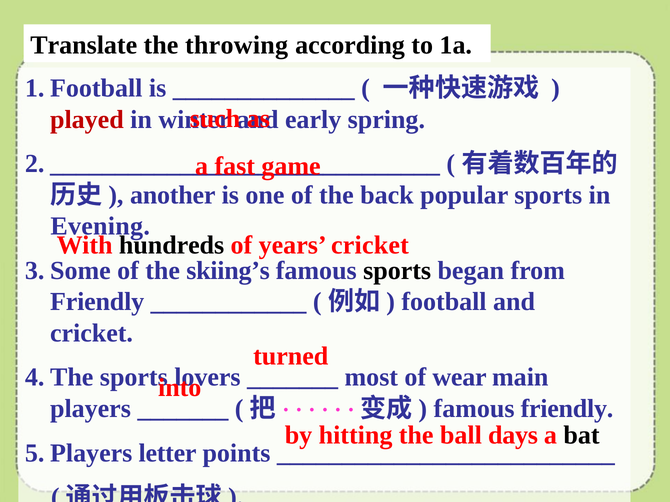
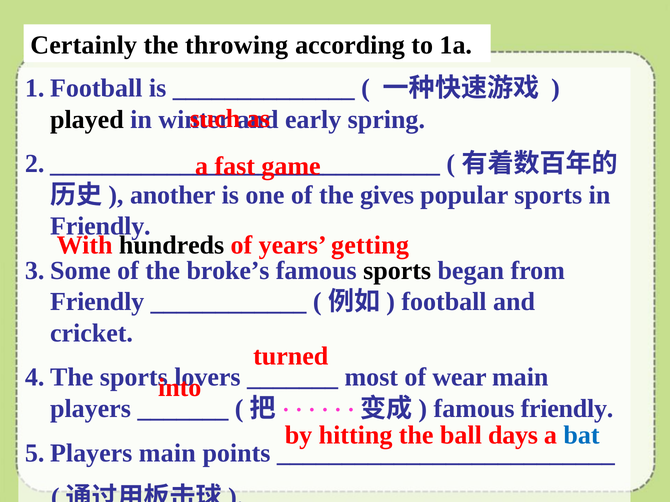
Translate: Translate -> Certainly (84, 45)
played colour: red -> black (87, 120)
back: back -> gives (387, 195)
Evening: Evening -> Friendly (100, 227)
years cricket: cricket -> getting (370, 246)
skiing’s: skiing’s -> broke’s (228, 271)
bat colour: black -> blue (581, 436)
letter: letter -> main (167, 453)
